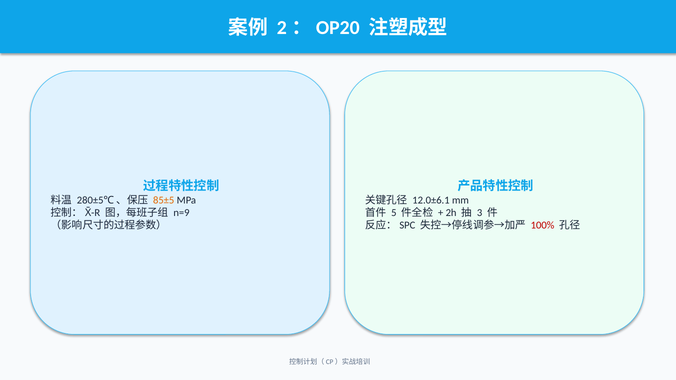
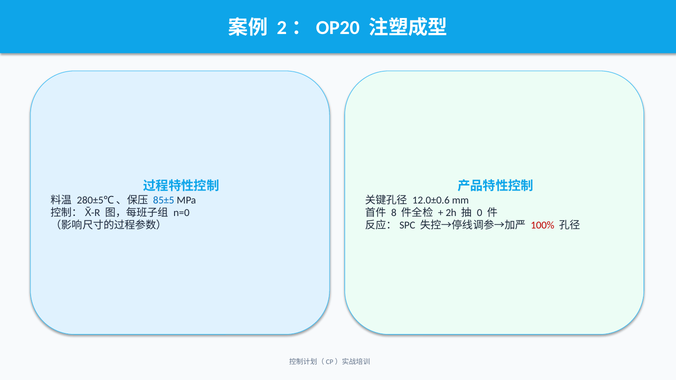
85±5 colour: orange -> blue (164, 200)
12.0±6.1: 12.0±6.1 -> 12.0±0.6 (431, 200)
n=9: n=9 -> n=0 (181, 213)
5: 5 -> 8 (394, 213)
3: 3 -> 0 (480, 213)
